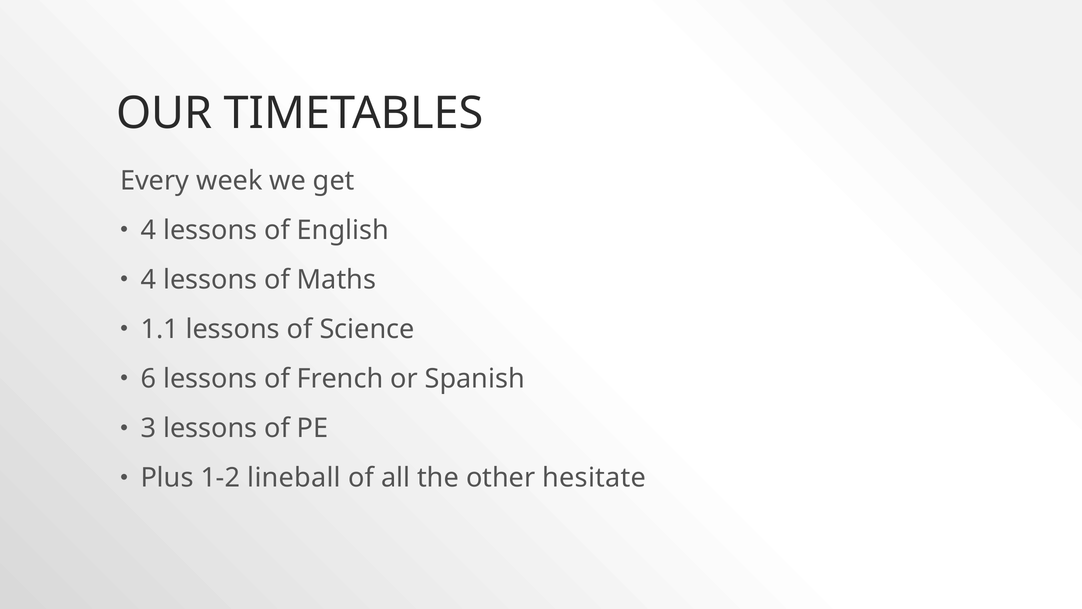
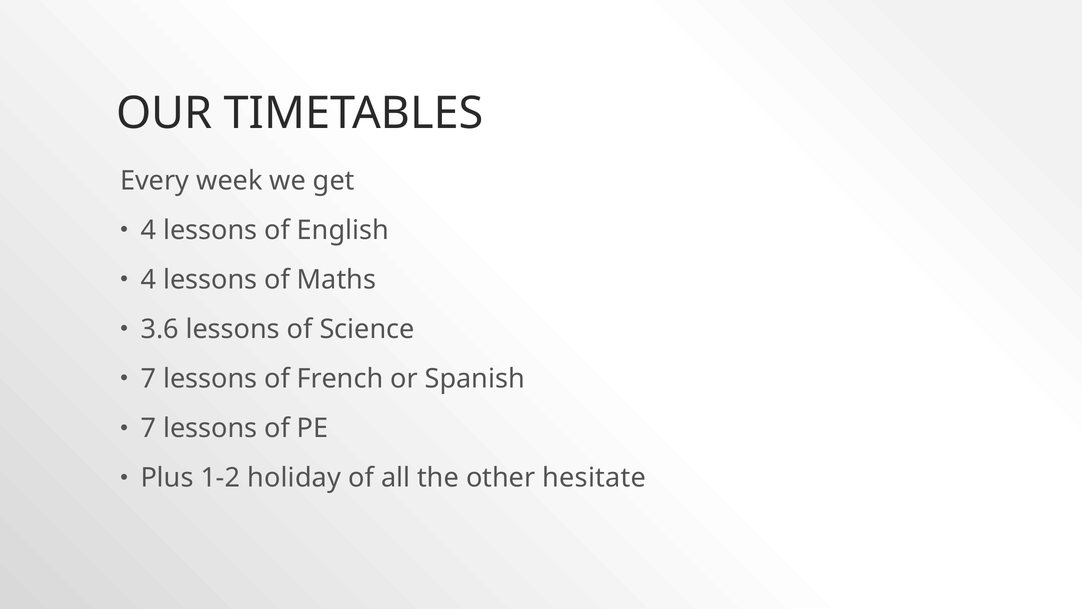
1.1: 1.1 -> 3.6 (160, 329)
6: 6 -> 7 (148, 379)
3: 3 -> 7 (148, 428)
lineball: lineball -> holiday (294, 478)
